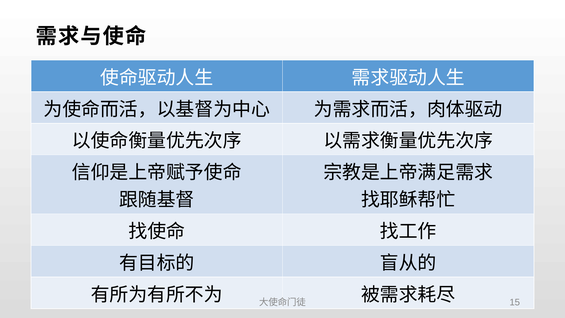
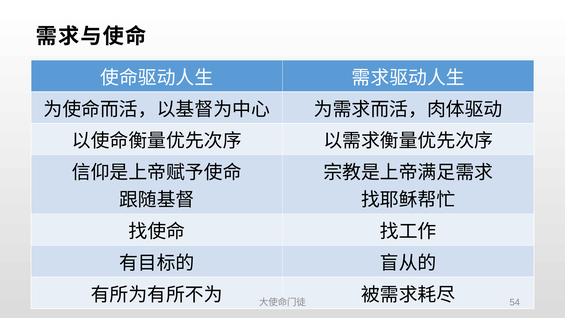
15: 15 -> 54 (515, 302)
